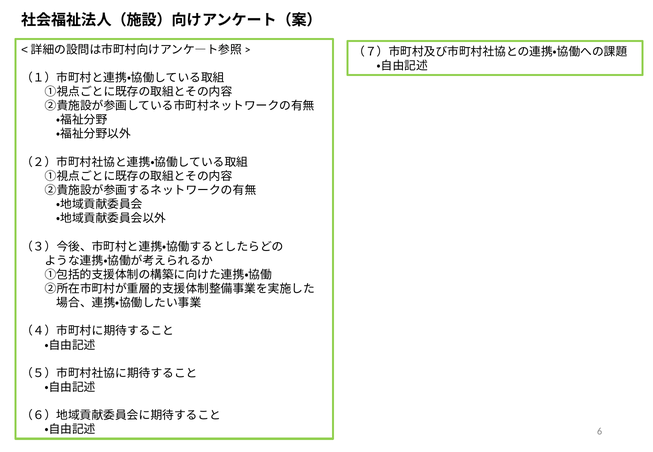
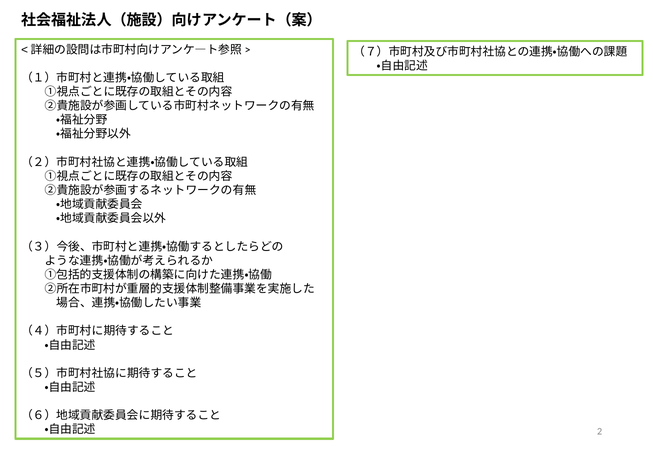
6: 6 -> 2 (600, 432)
